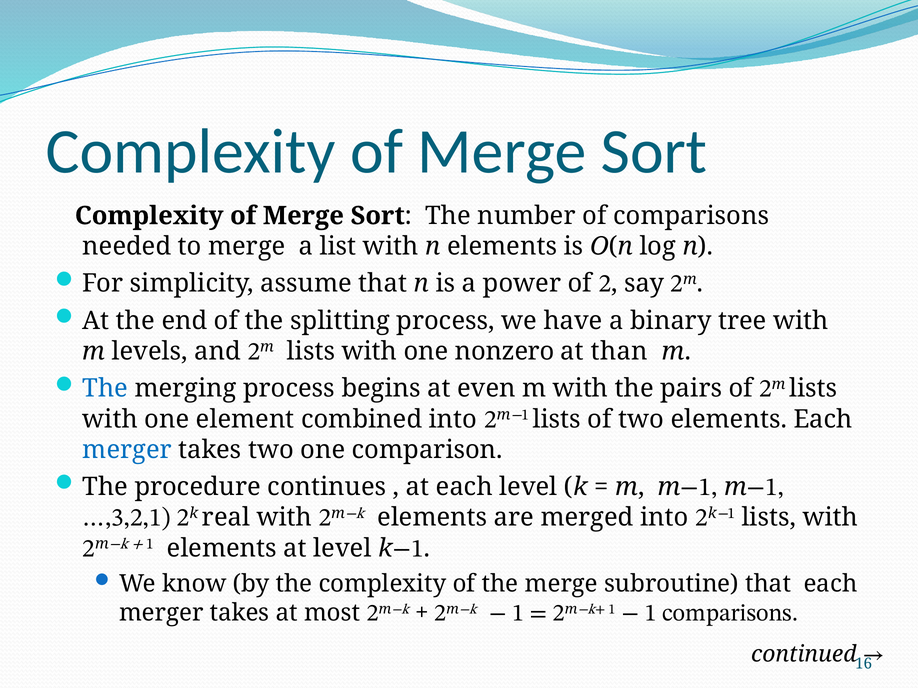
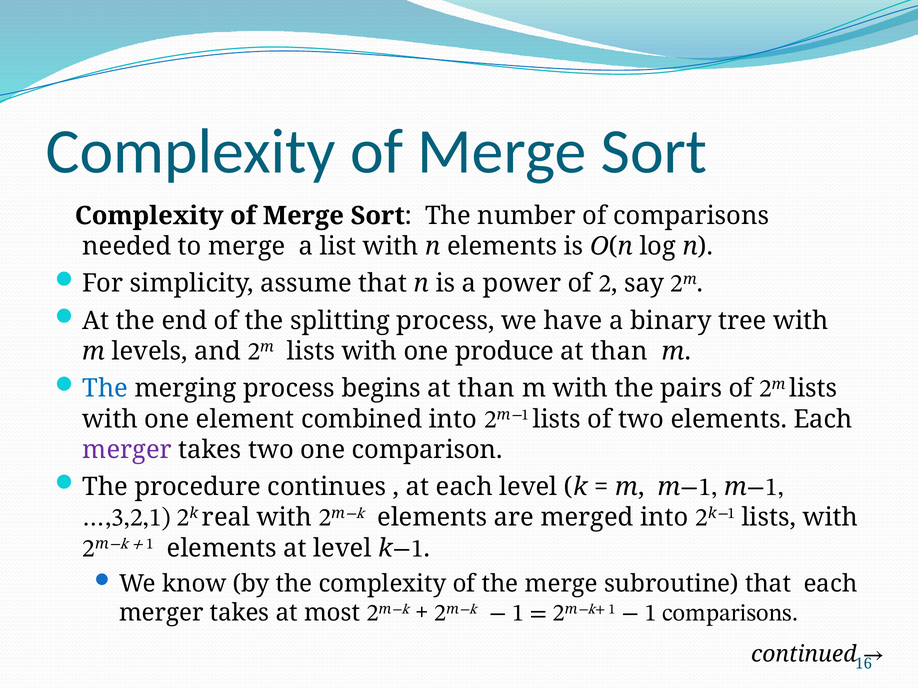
nonzero: nonzero -> produce (505, 352)
begins at even: even -> than (486, 389)
merger colour: blue -> purple (127, 450)
